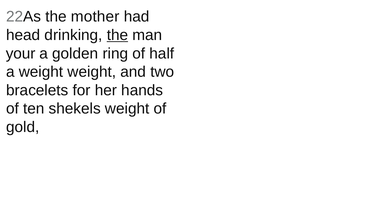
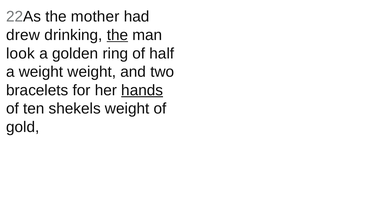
head: head -> drew (23, 35)
your: your -> look (20, 54)
hands underline: none -> present (142, 90)
